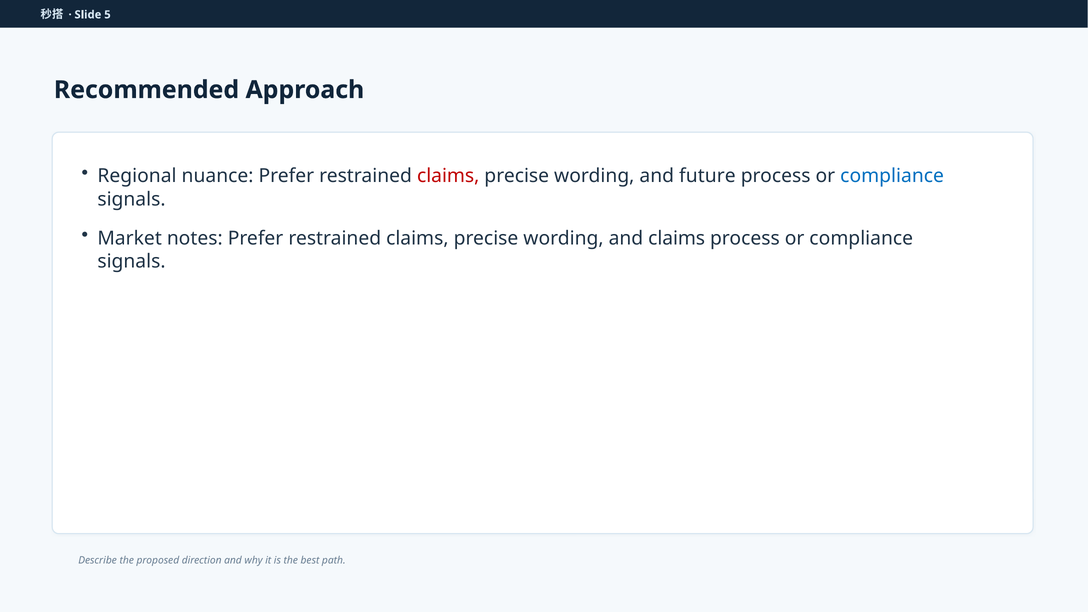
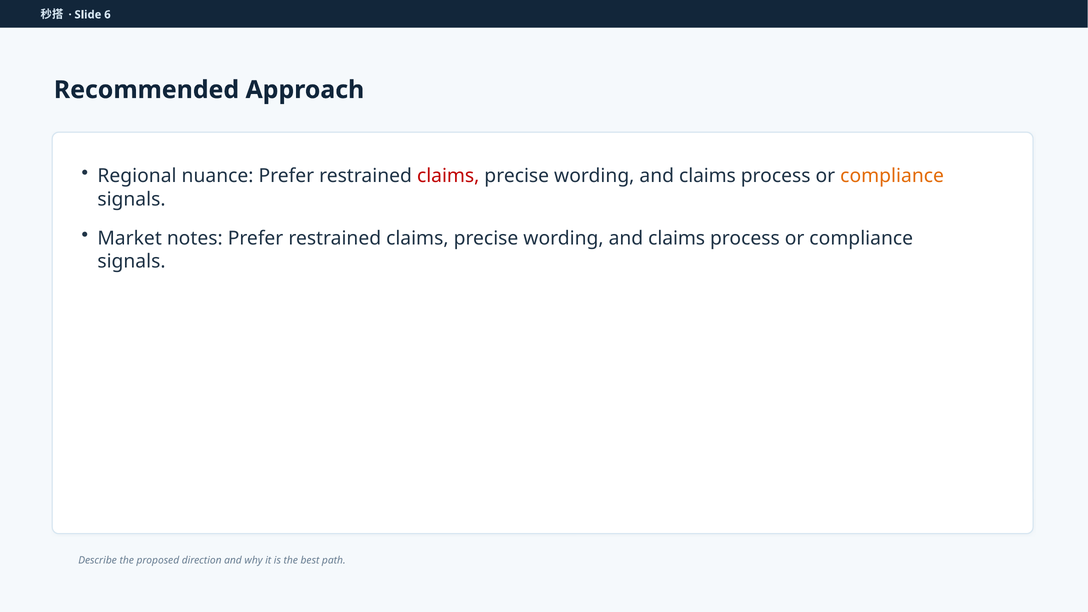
5: 5 -> 6 (107, 15)
future: future -> claims (707, 176)
compliance colour: blue -> orange (892, 176)
